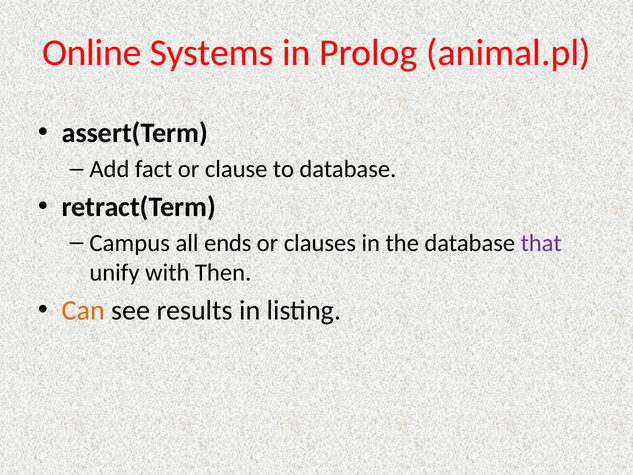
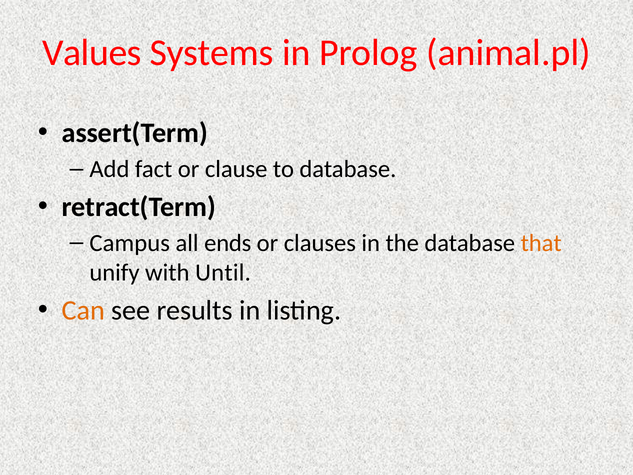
Online: Online -> Values (92, 53)
that colour: purple -> orange (541, 243)
Then: Then -> Until (223, 273)
